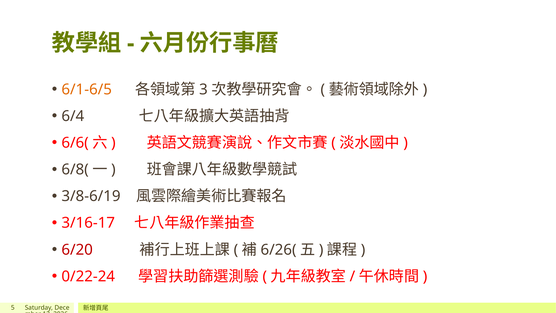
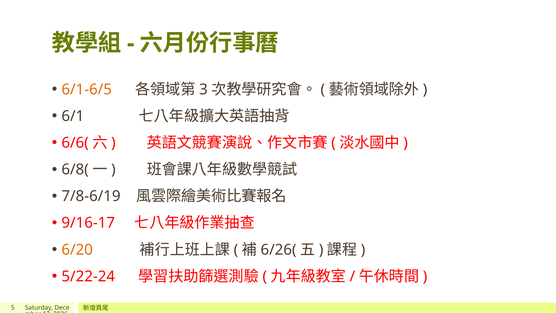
6/4: 6/4 -> 6/1 (73, 116)
3/8-6/19: 3/8-6/19 -> 7/8-6/19 (91, 196)
3/16-17: 3/16-17 -> 9/16-17 (88, 223)
6/20 colour: red -> orange (77, 249)
0/22-24: 0/22-24 -> 5/22-24 (88, 276)
